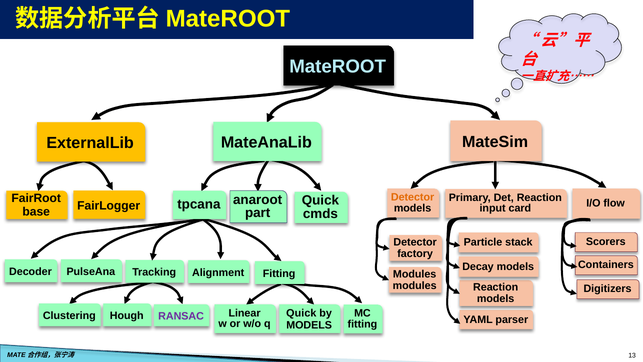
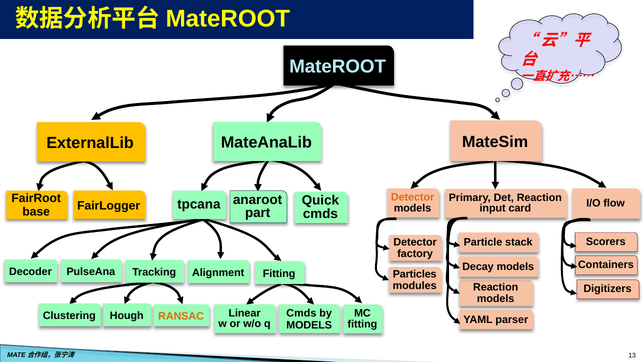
Modules: Modules -> Particles (415, 274)
Quick: Quick -> Cmds (301, 313)
RANSAC colour: purple -> orange (181, 316)
